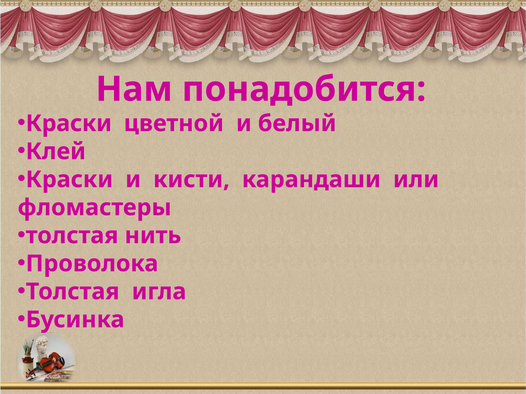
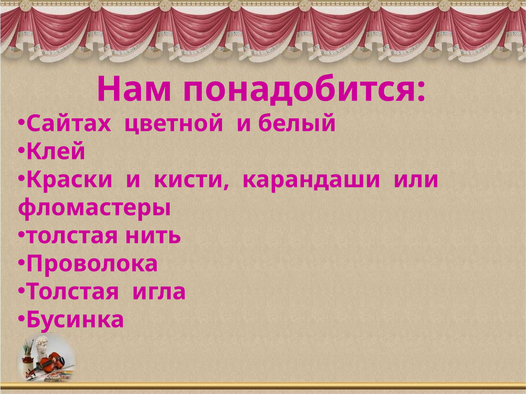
Краски: Краски -> Сайтах (69, 124)
